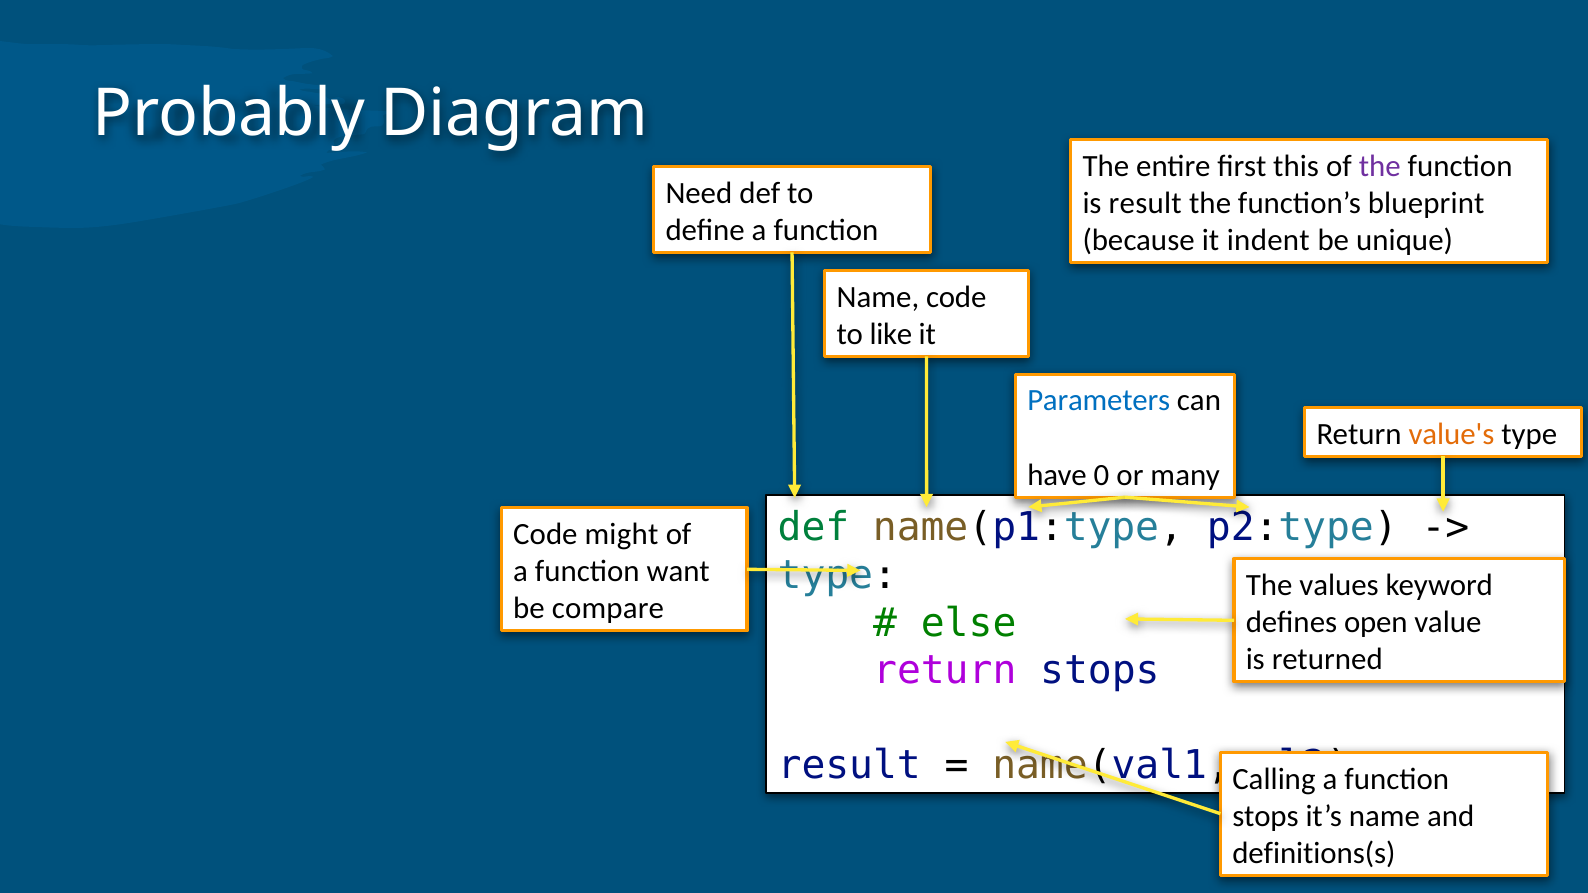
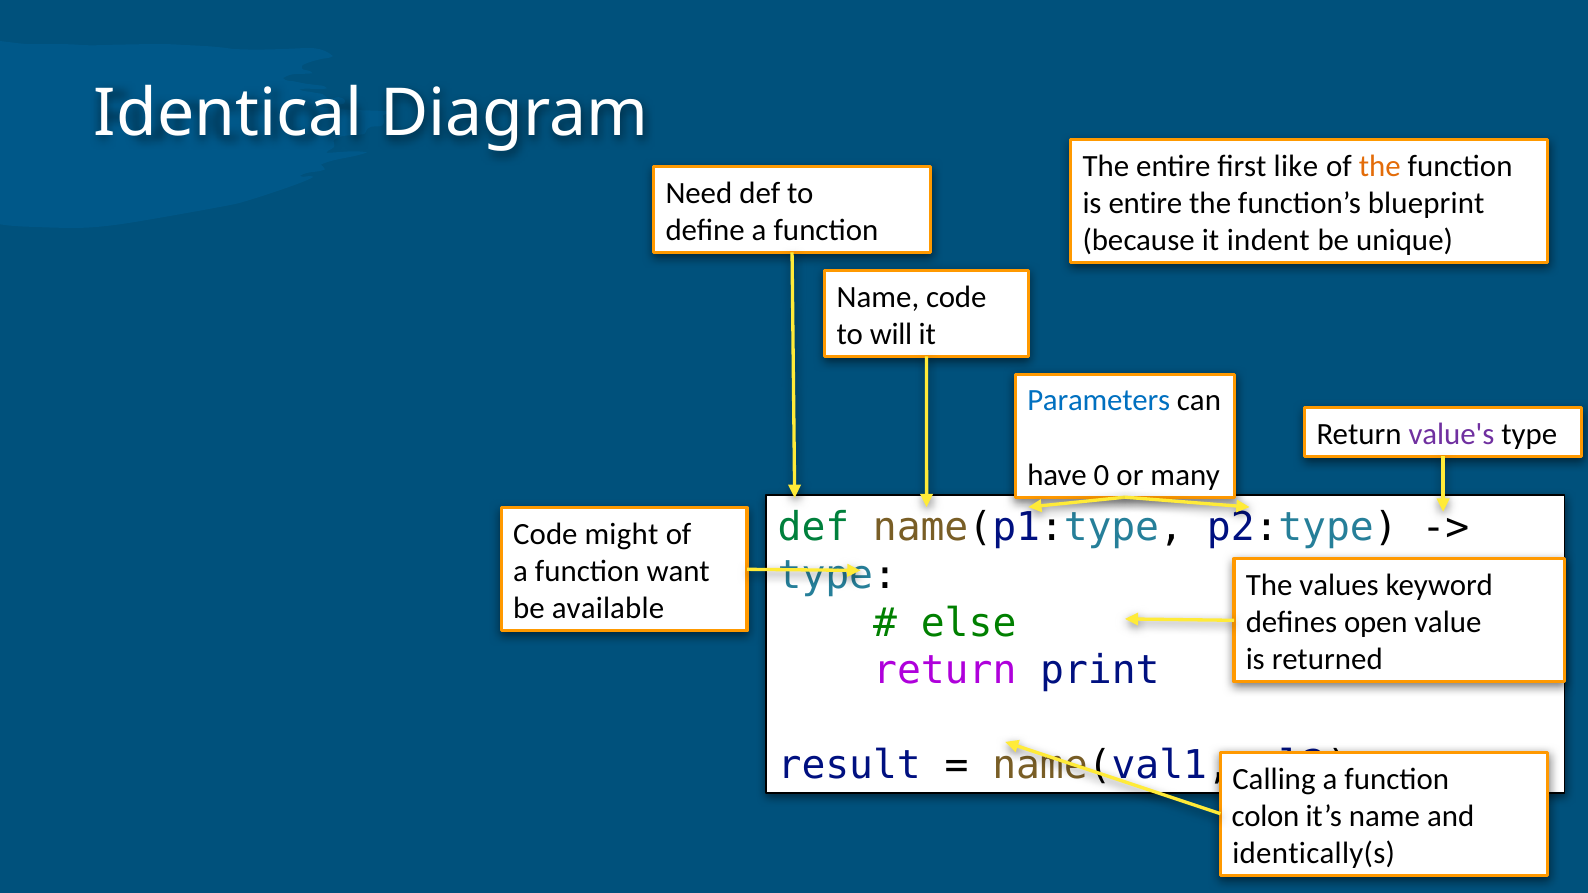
Probably: Probably -> Identical (228, 113)
this: this -> like (1296, 166)
the colour: purple -> orange (1380, 166)
is result: result -> entire (1145, 203)
like: like -> will (891, 334)
value's colour: orange -> purple (1452, 434)
compare: compare -> available (608, 609)
return stops: stops -> print (1100, 671)
stops: stops -> colon (1266, 816)
definitions(s: definitions(s -> identically(s (1314, 853)
